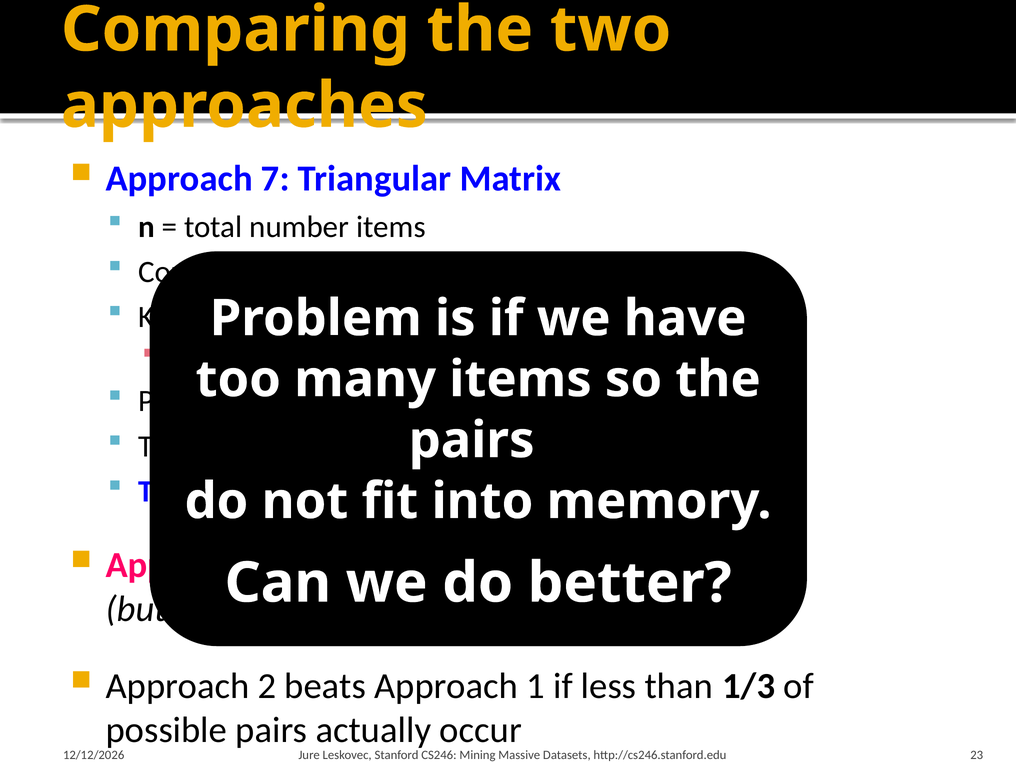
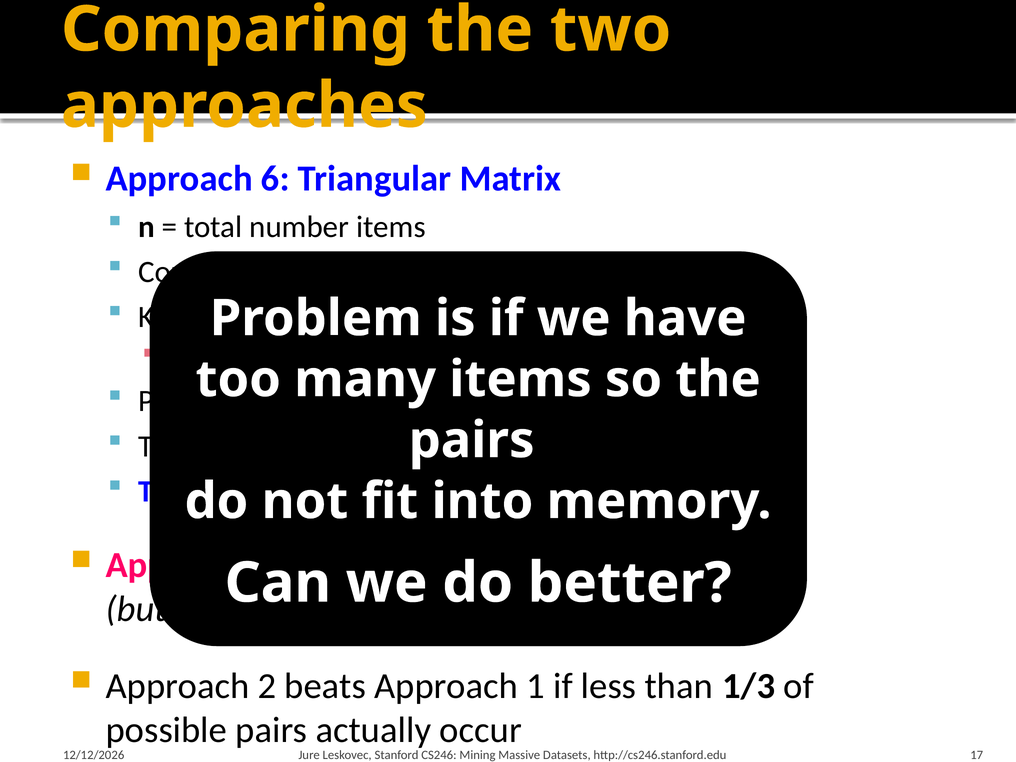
7: 7 -> 6 (275, 179)
23: 23 -> 17 (977, 755)
